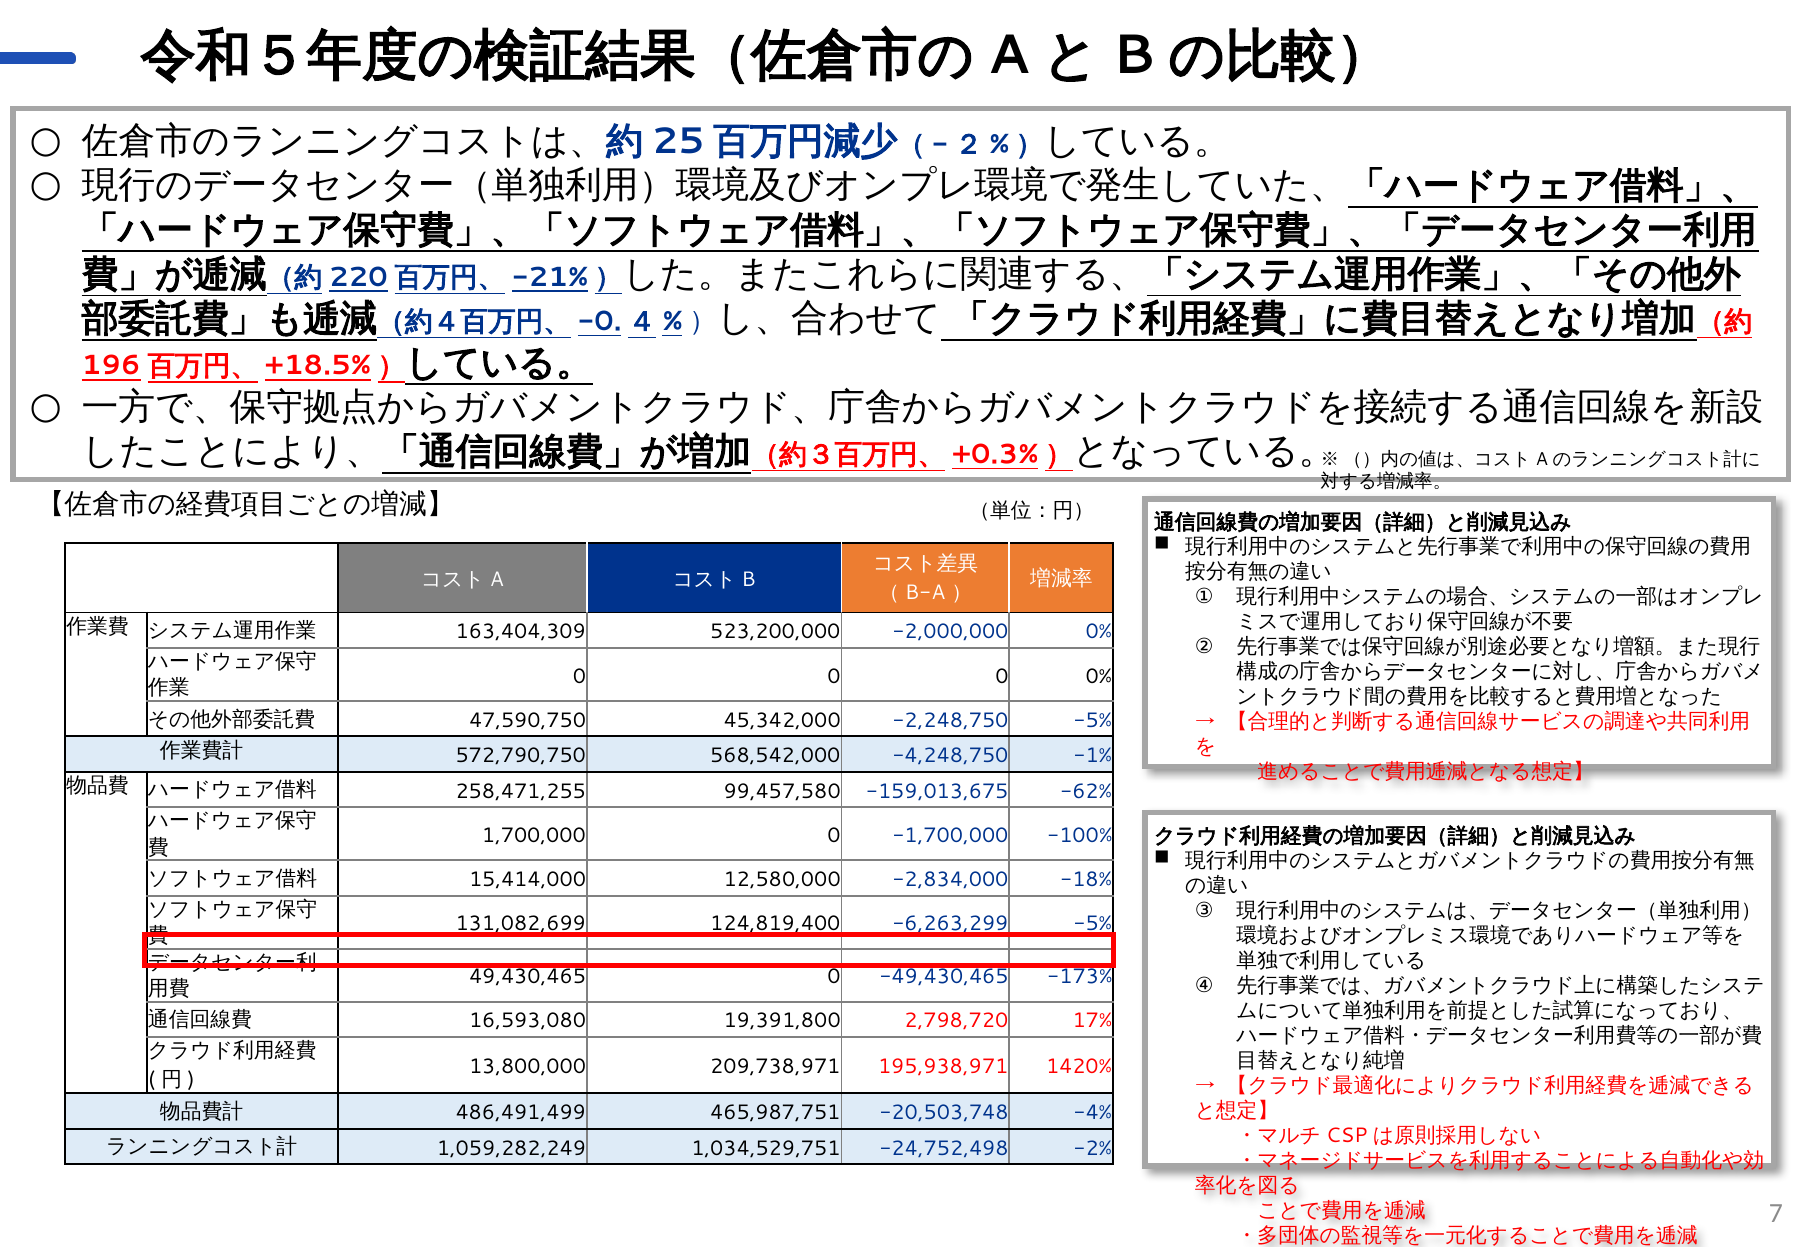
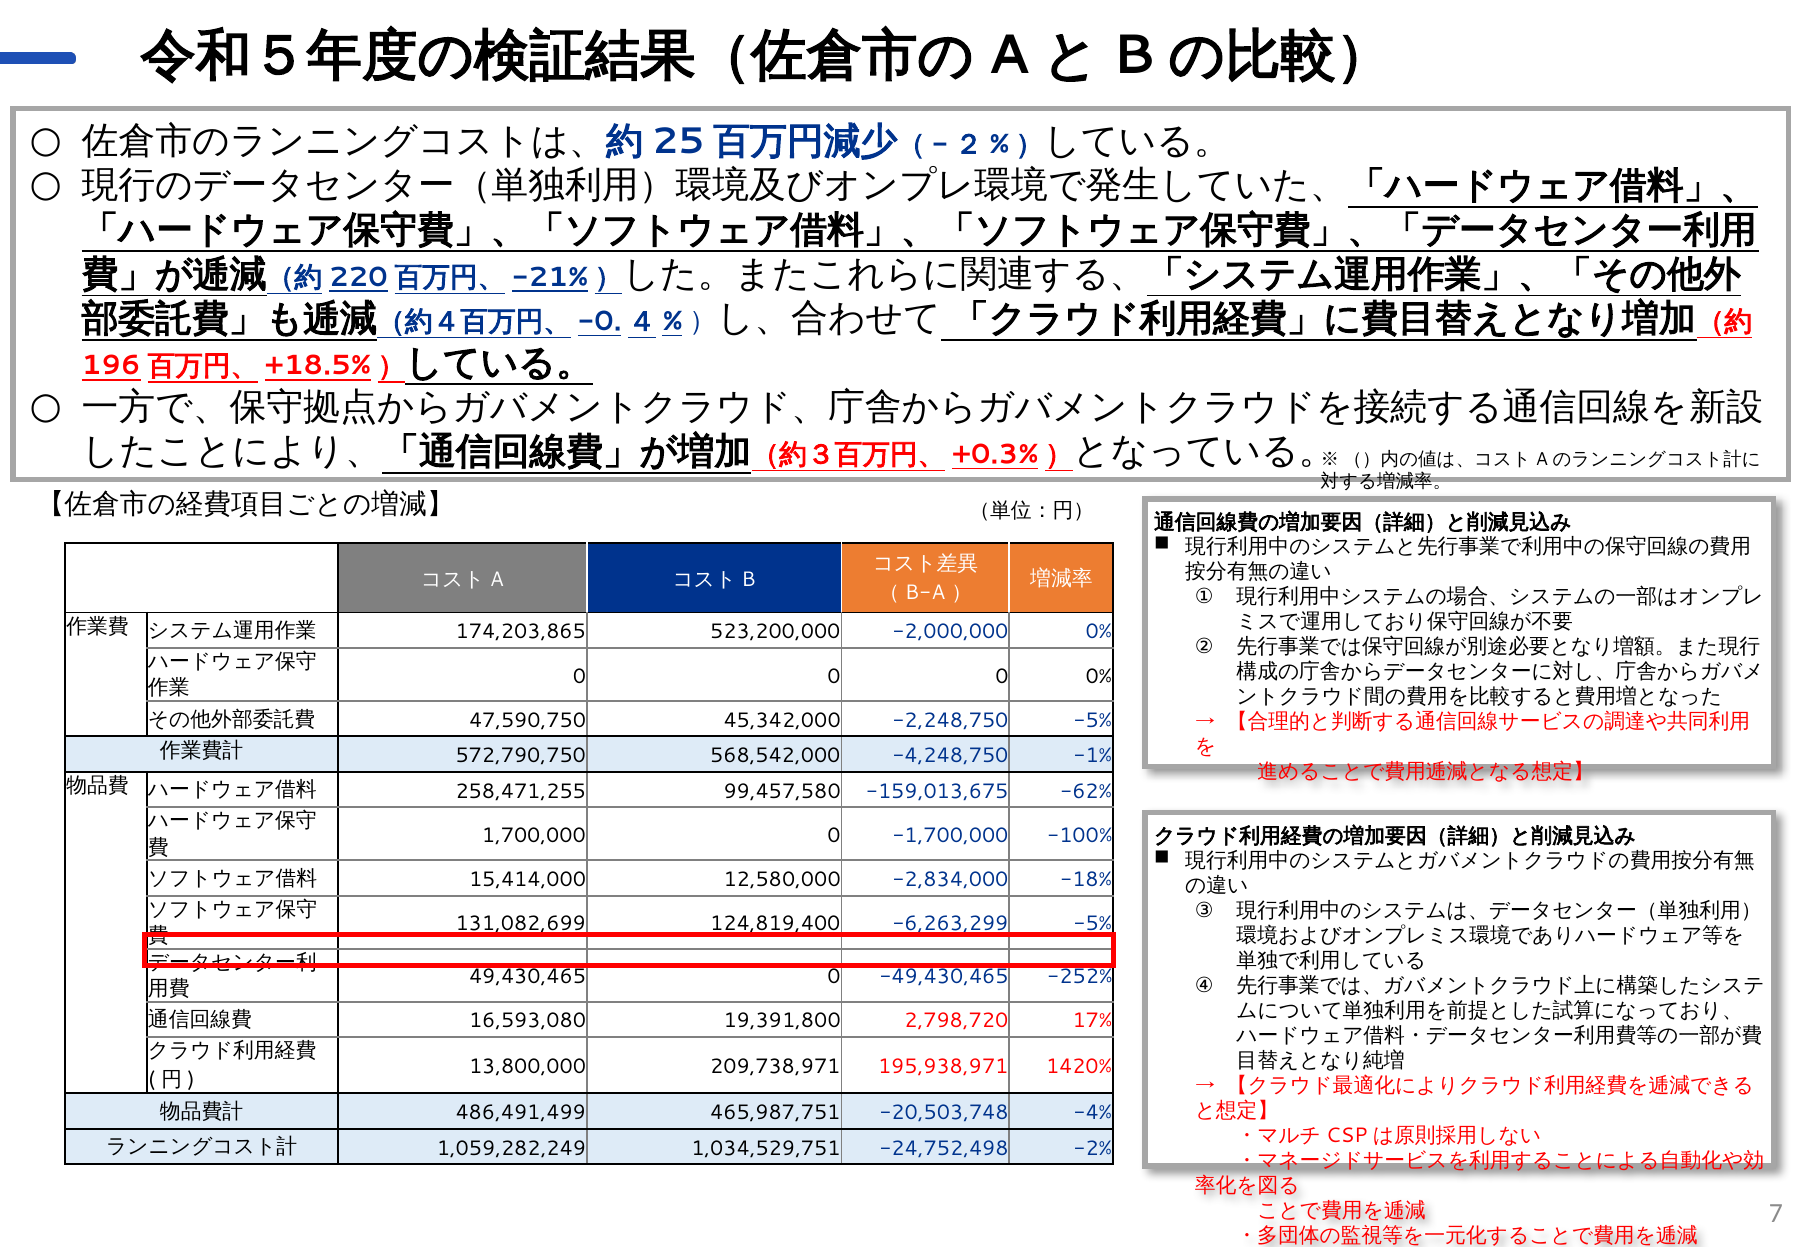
163,404,309: 163,404,309 -> 174,203,865 (521, 632)
-173%: -173% -> -252% (1080, 977)
